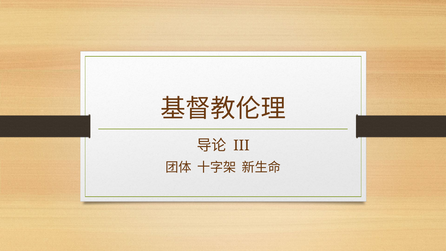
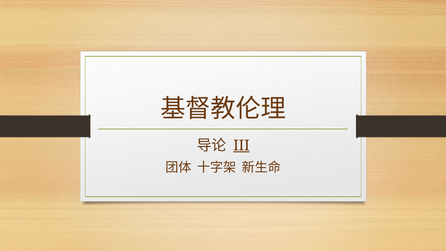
III underline: none -> present (241, 145)
